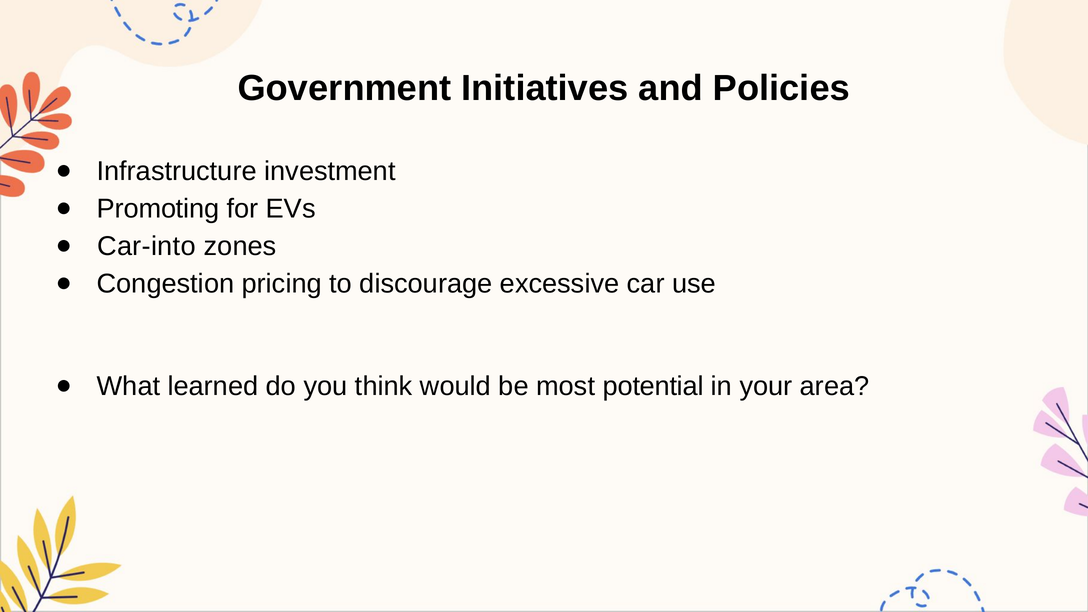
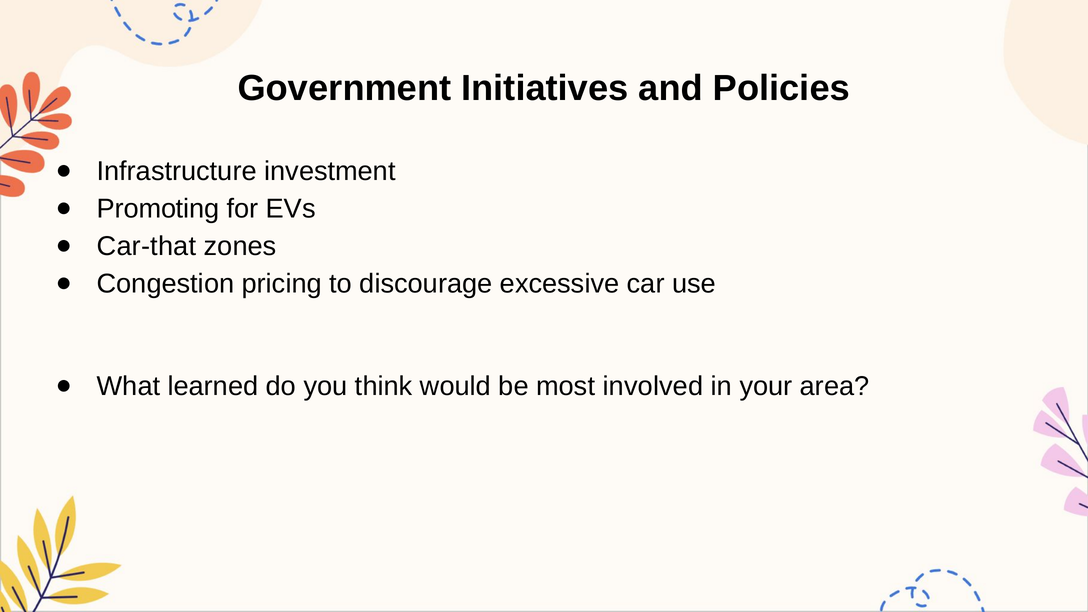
Car-into: Car-into -> Car-that (146, 246)
potential: potential -> involved (653, 386)
